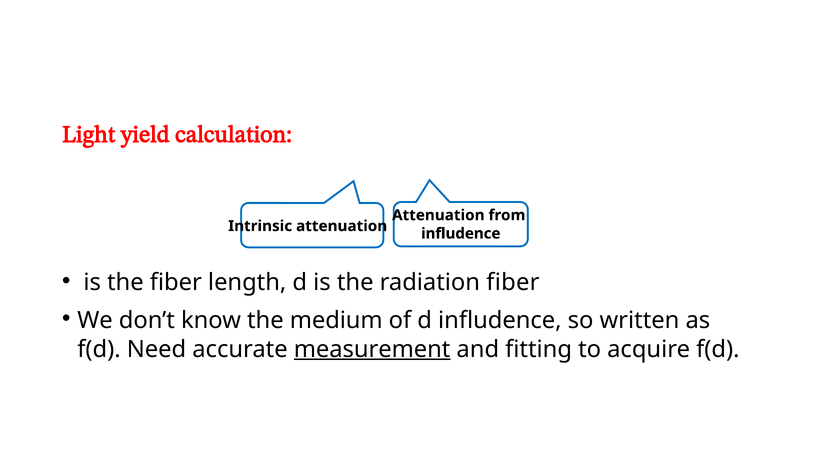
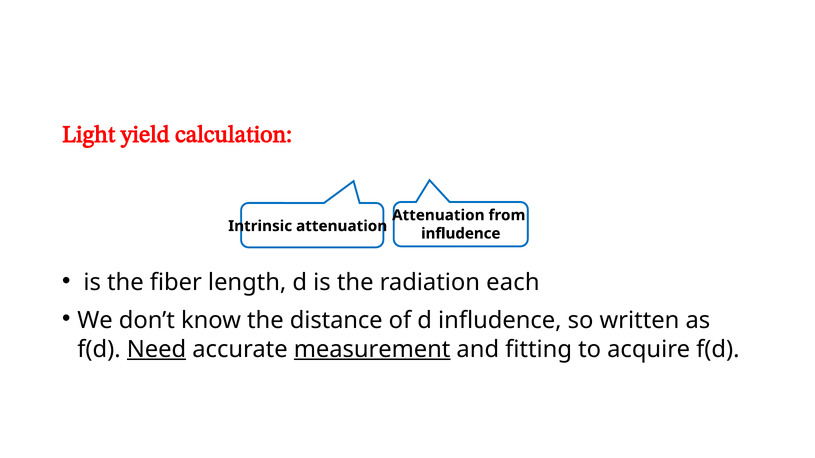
radiation fiber: fiber -> each (513, 283)
medium: medium -> distance (336, 320)
Need underline: none -> present (157, 350)
